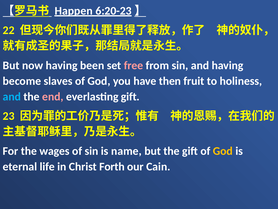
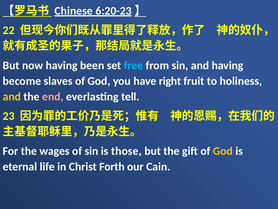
Happen: Happen -> Chinese (74, 11)
free colour: pink -> light blue (133, 65)
then: then -> right (170, 81)
and colour: light blue -> yellow (12, 96)
everlasting gift: gift -> tell (130, 96)
name: name -> those (126, 151)
